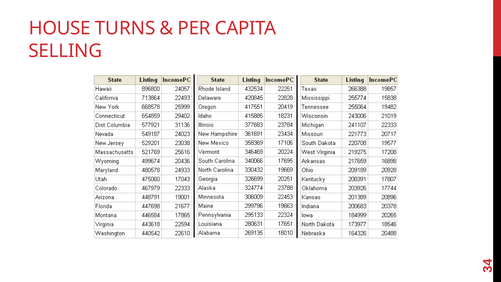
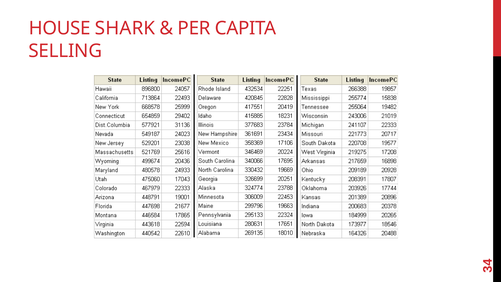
TURNS: TURNS -> SHARK (125, 28)
